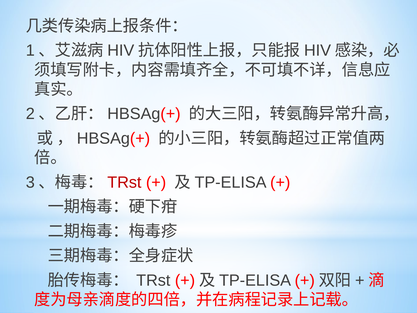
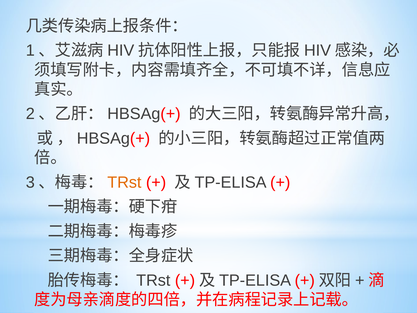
TRst colour: red -> orange (124, 182)
